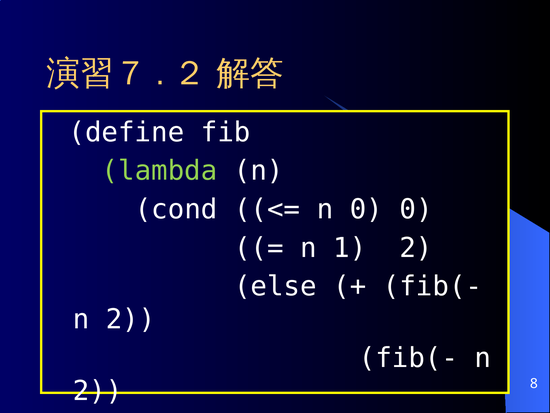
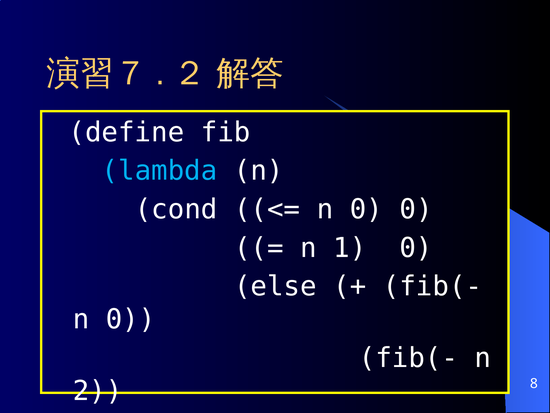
lambda colour: light green -> light blue (160, 171)
1 2: 2 -> 0 (416, 248)
2: 2 -> 0 (131, 319)
